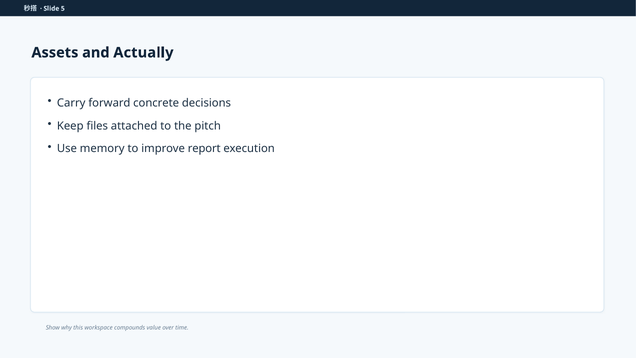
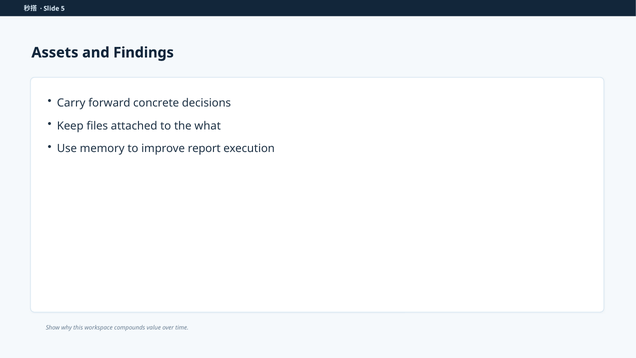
Actually: Actually -> Findings (144, 53)
pitch: pitch -> what (208, 126)
